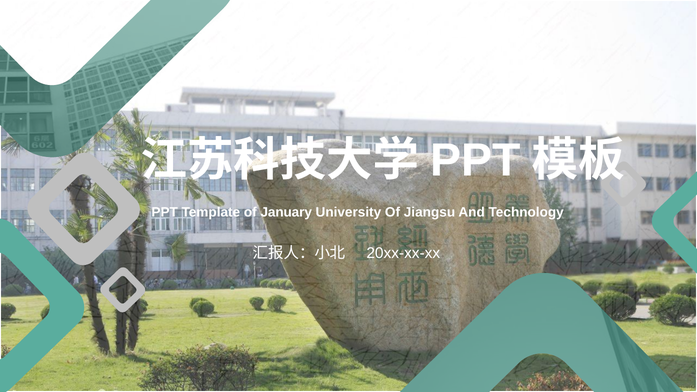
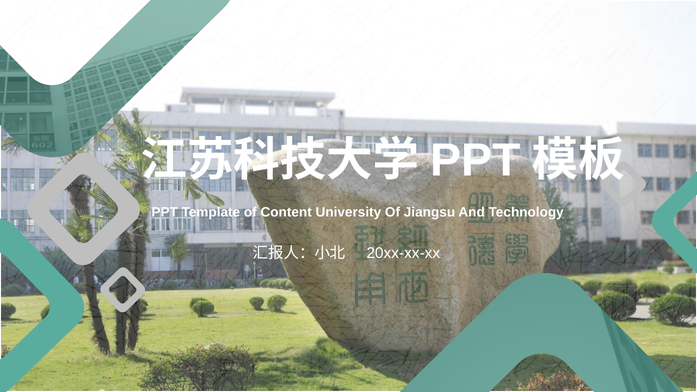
January: January -> Content (286, 212)
